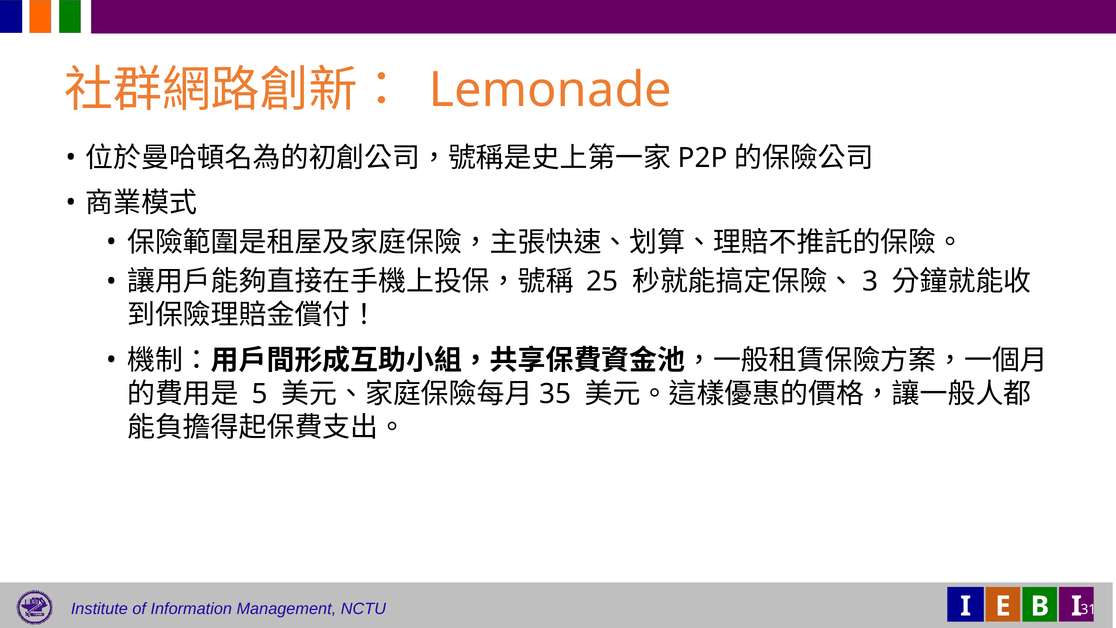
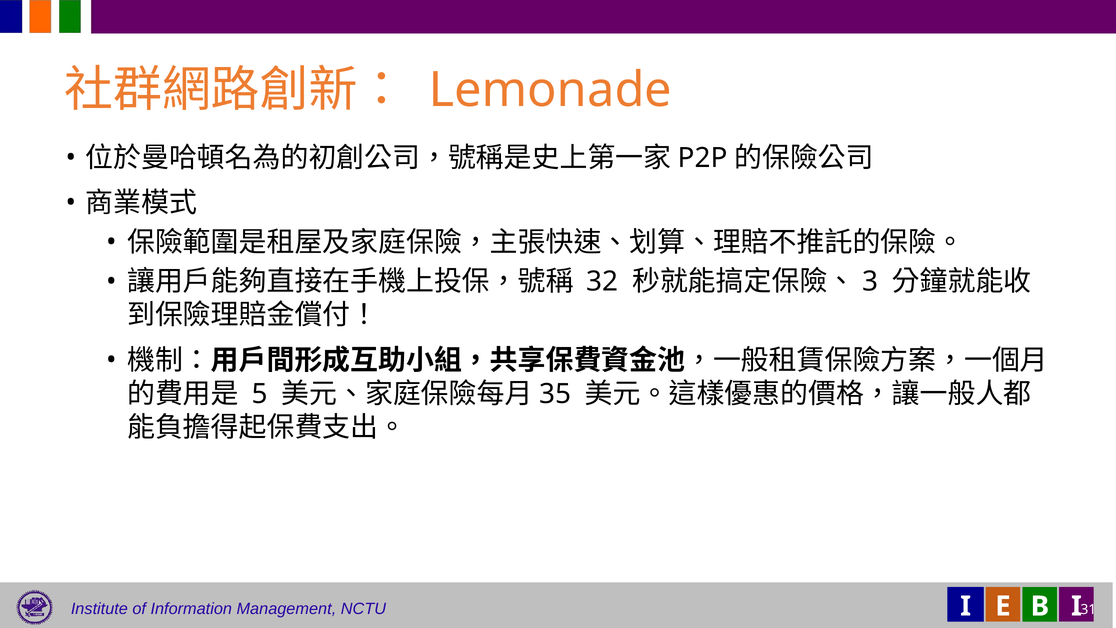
25: 25 -> 32 (602, 282)
